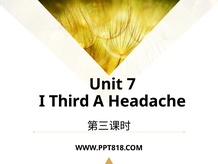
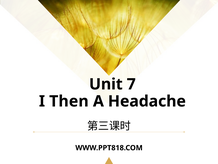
Third: Third -> Then (69, 101)
